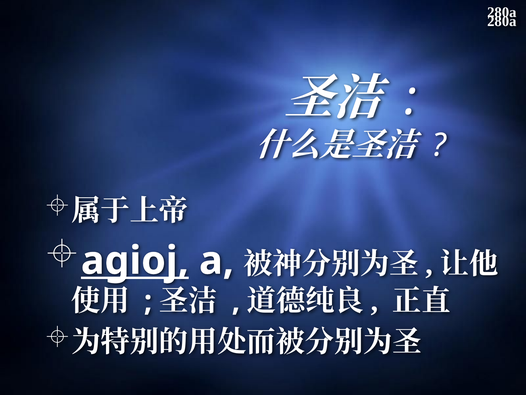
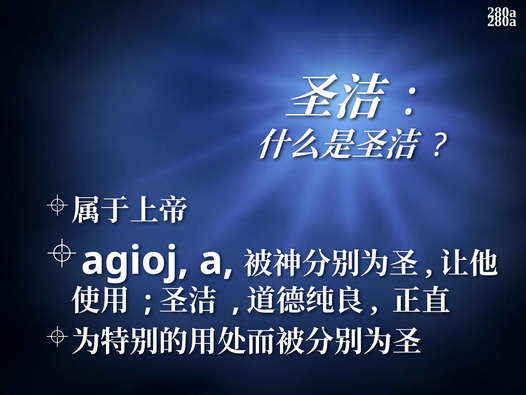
agioj underline: present -> none (135, 260)
